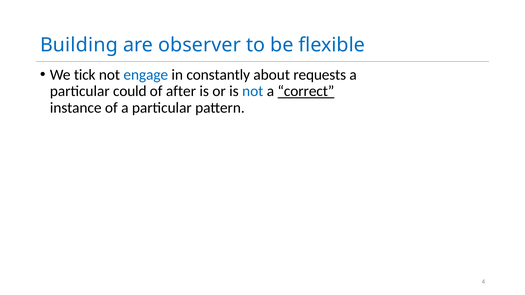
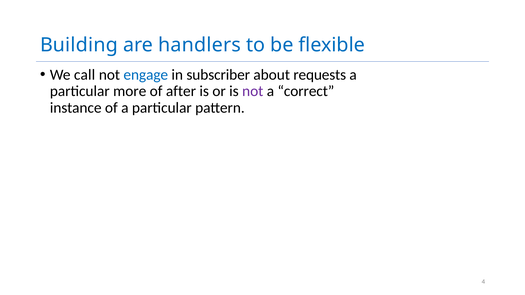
observer: observer -> handlers (199, 45)
tick: tick -> call (85, 75)
constantly: constantly -> subscriber (218, 75)
could: could -> more (130, 91)
not colour: blue -> purple (253, 91)
correct underline: present -> none (306, 91)
